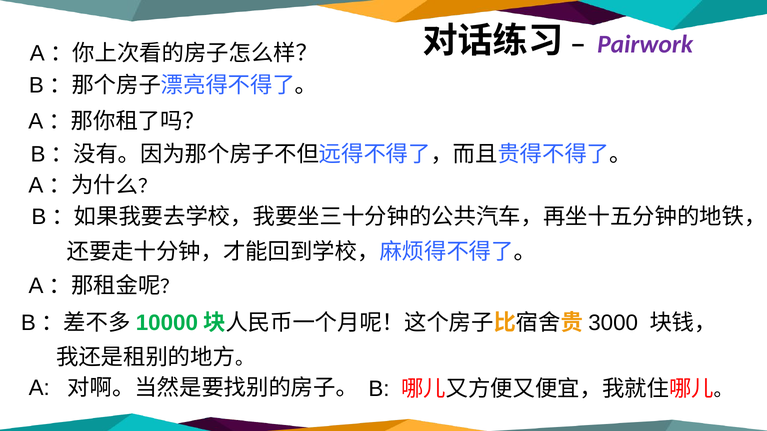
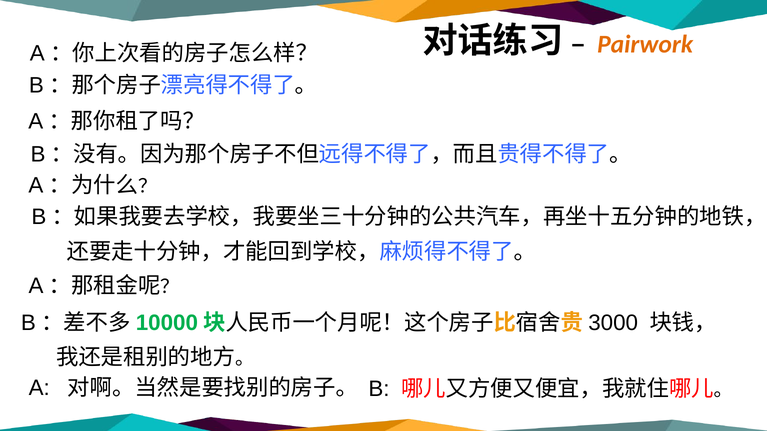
Pairwork colour: purple -> orange (645, 45)
